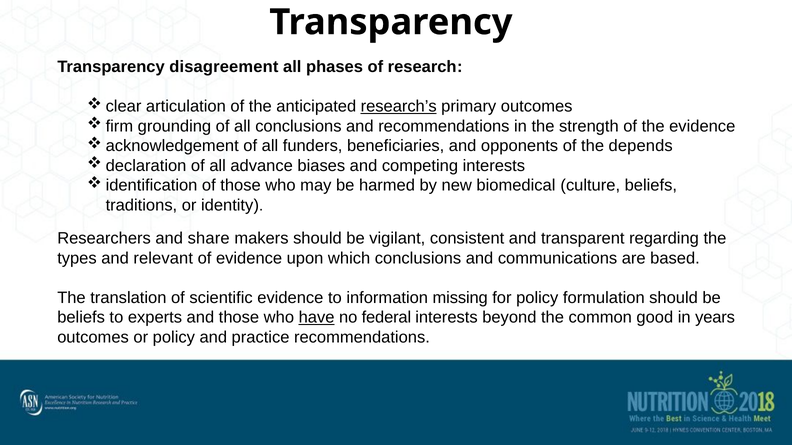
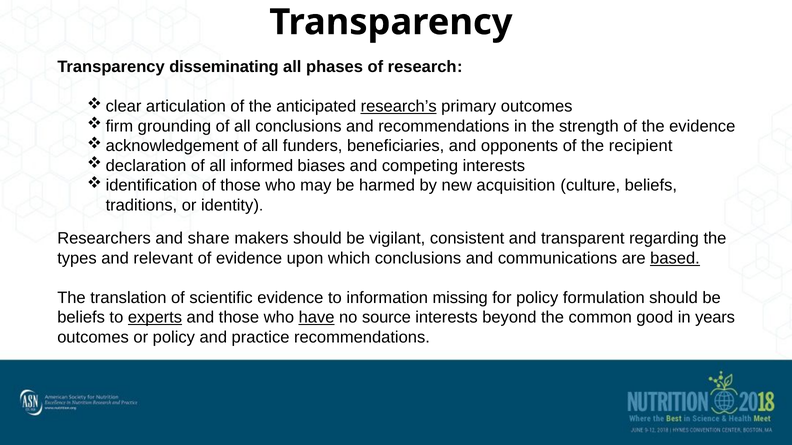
disagreement: disagreement -> disseminating (224, 67)
depends: depends -> recipient (641, 146)
advance: advance -> informed (262, 166)
biomedical: biomedical -> acquisition (516, 186)
based underline: none -> present (675, 258)
experts underline: none -> present (155, 318)
federal: federal -> source (386, 318)
